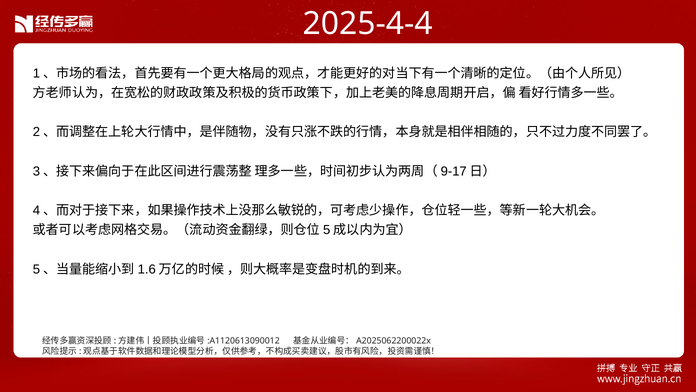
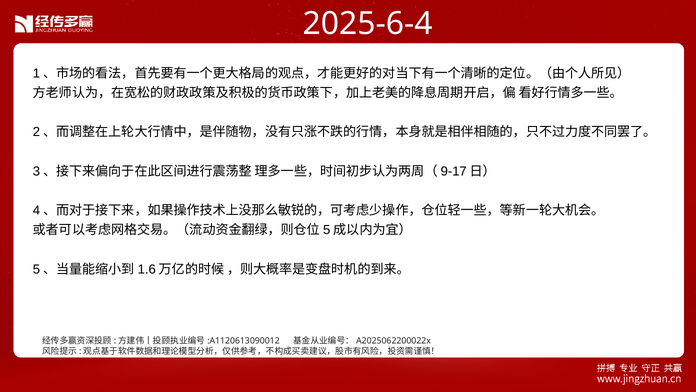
2025-4-4: 2025-4-4 -> 2025-6-4 (368, 24)
